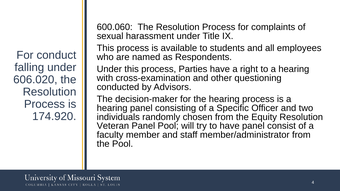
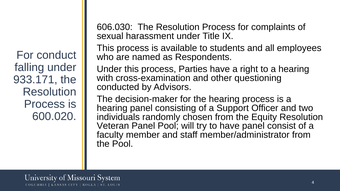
600.060: 600.060 -> 606.030 (115, 27)
606.020: 606.020 -> 933.171 (35, 80)
Specific: Specific -> Support (233, 108)
174.920: 174.920 -> 600.020 (54, 116)
